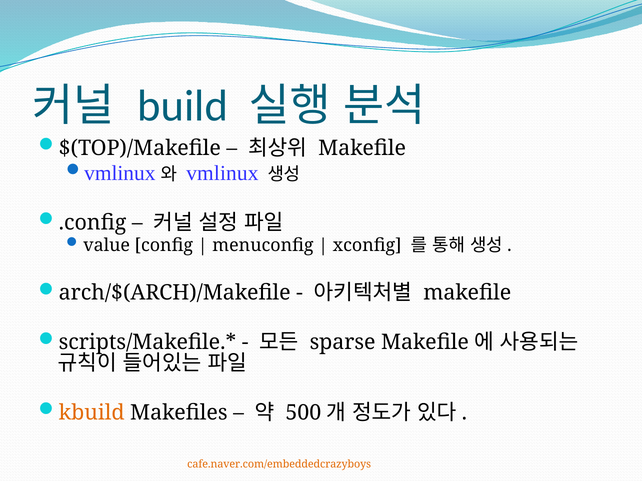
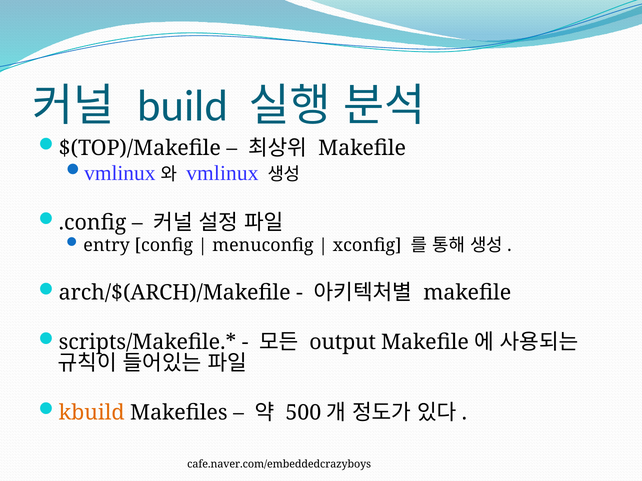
value: value -> entry (107, 245)
sparse: sparse -> output (343, 343)
cafe.naver.com/embeddedcrazyboys colour: orange -> black (279, 464)
